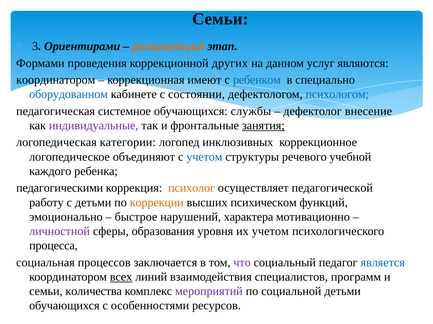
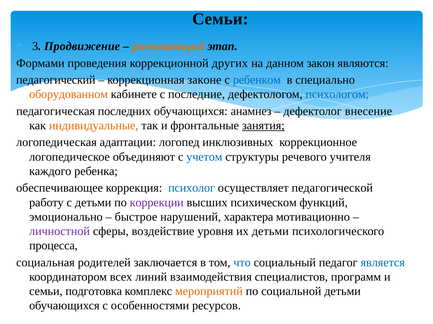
Ориентирами: Ориентирами -> Продвижение (82, 46)
услуг: услуг -> закон (321, 63)
координатором: координатором -> педагогический (56, 80)
имеют: имеют -> законе (204, 80)
оборудованном colour: blue -> orange (69, 95)
состоянии: состоянии -> последние (197, 95)
системное: системное -> последних (124, 111)
службы: службы -> анамнез (251, 111)
индивидуальные colour: purple -> orange (94, 126)
категории: категории -> адаптации (128, 143)
учебной: учебной -> учителя (350, 157)
педагогическими: педагогическими -> обеспечивающее (60, 188)
психолог colour: orange -> blue (192, 188)
коррекции colour: orange -> purple (157, 203)
образования: образования -> воздействие (163, 232)
их учетом: учетом -> детьми (270, 232)
процессов: процессов -> родителей (104, 263)
что colour: purple -> blue (242, 263)
всех underline: present -> none (121, 277)
количества: количества -> подготовка (94, 292)
мероприятий colour: purple -> orange (209, 292)
